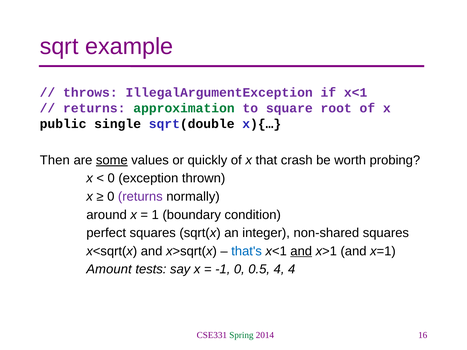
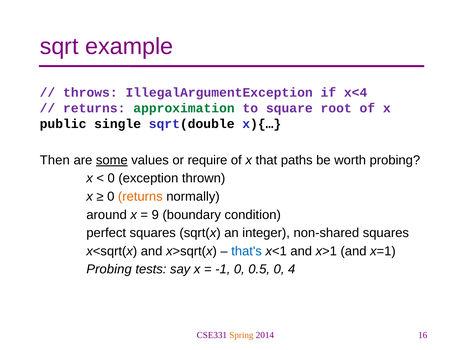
if x<1: x<1 -> x<4 (356, 93)
quickly: quickly -> require (207, 160)
crash: crash -> paths (297, 160)
returns colour: purple -> orange (140, 197)
1: 1 -> 9 (155, 215)
and underline: present -> none (301, 251)
Amount: Amount -> Probing (109, 269)
0.5 4: 4 -> 0 (279, 269)
Spring colour: green -> orange (241, 335)
